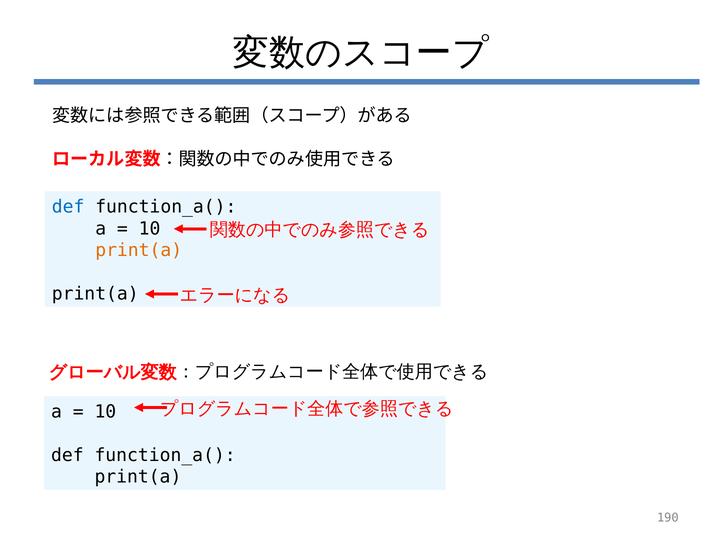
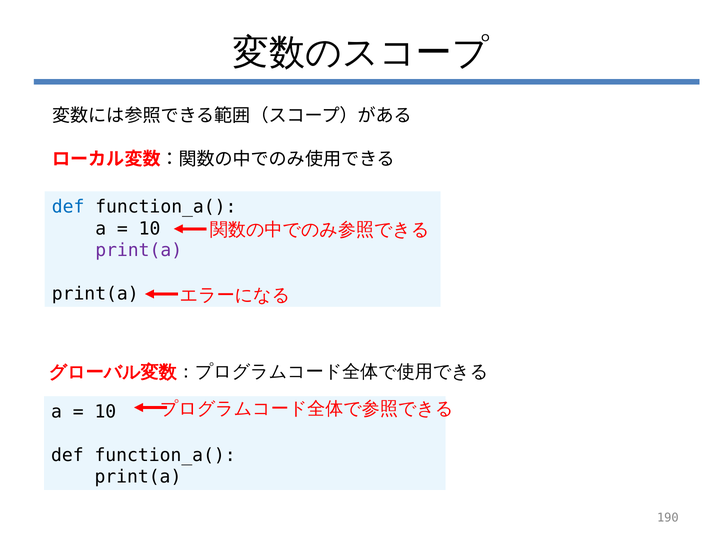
print(a colour: orange -> purple (139, 250)
